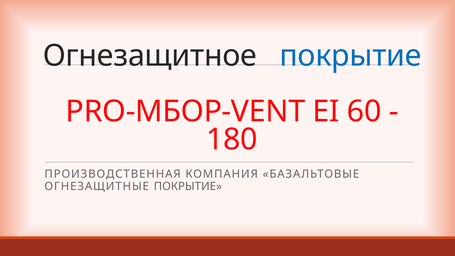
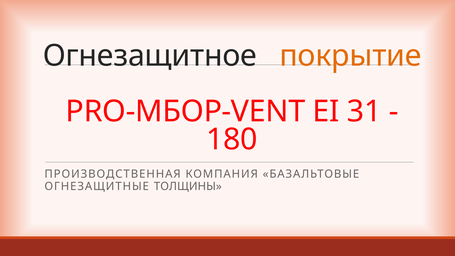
покрытие colour: blue -> orange (351, 56)
60: 60 -> 31 (364, 112)
ОГНЕЗАЩИТНЫЕ ПОКРЫТИЕ: ПОКРЫТИЕ -> ТОЛЩИНЫ (188, 186)
